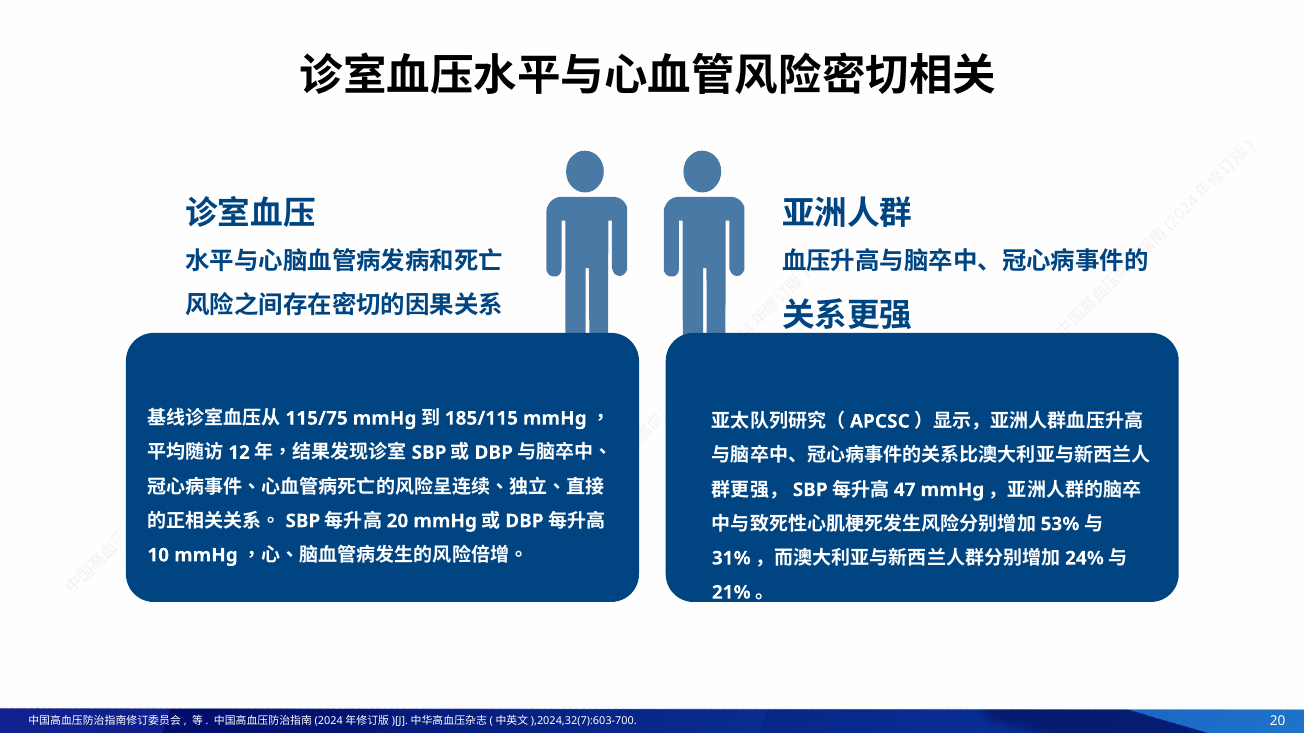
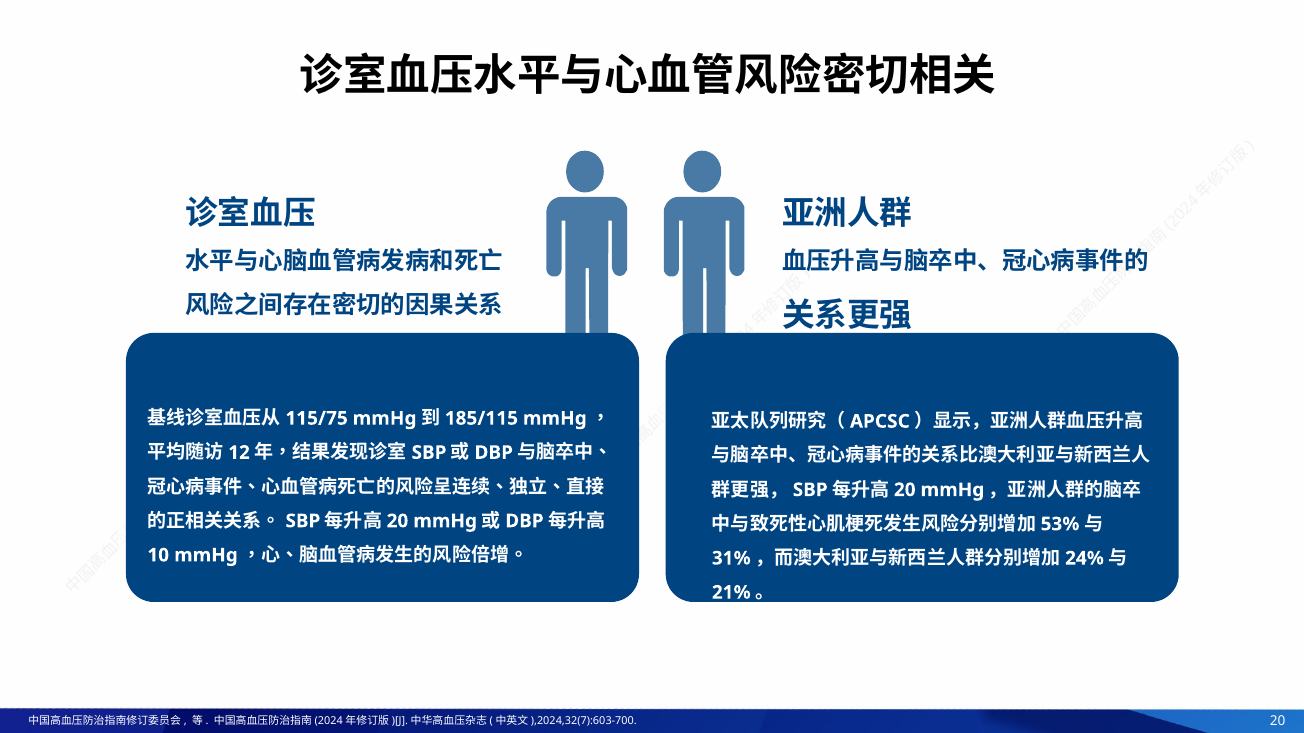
47: 47 -> 20 (905, 490)
